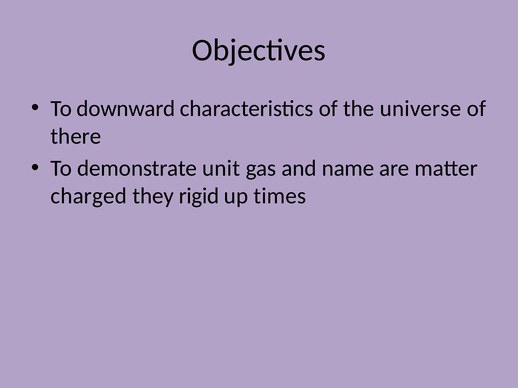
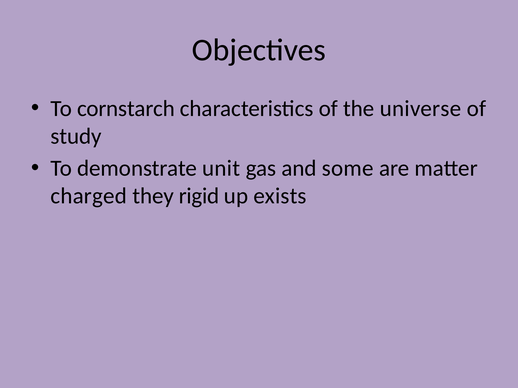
downward: downward -> cornstarch (126, 109)
there: there -> study (76, 136)
name: name -> some (348, 169)
times: times -> exists (280, 196)
